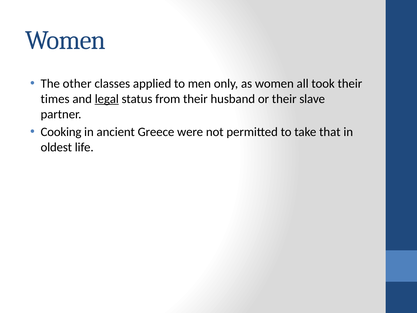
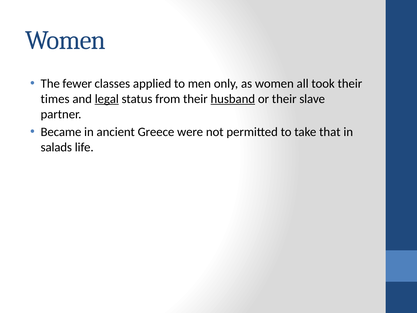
other: other -> fewer (77, 84)
husband underline: none -> present (233, 99)
Cooking: Cooking -> Became (61, 132)
oldest: oldest -> salads (56, 147)
